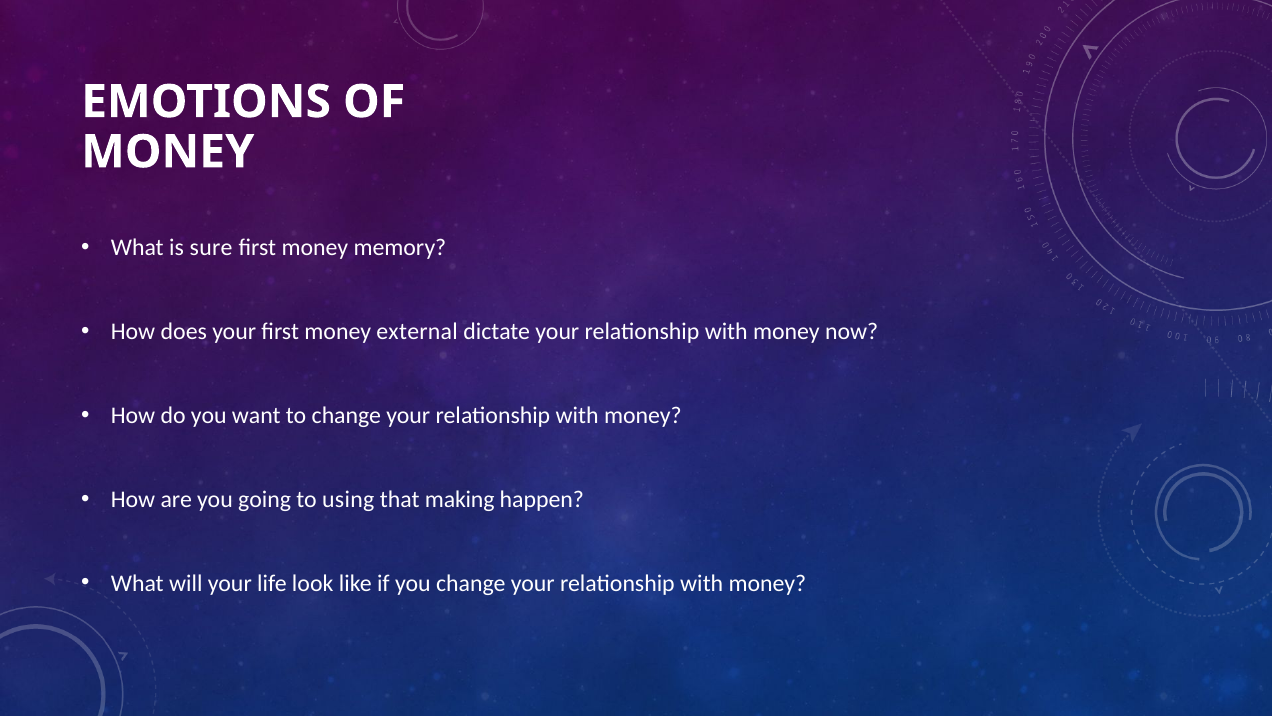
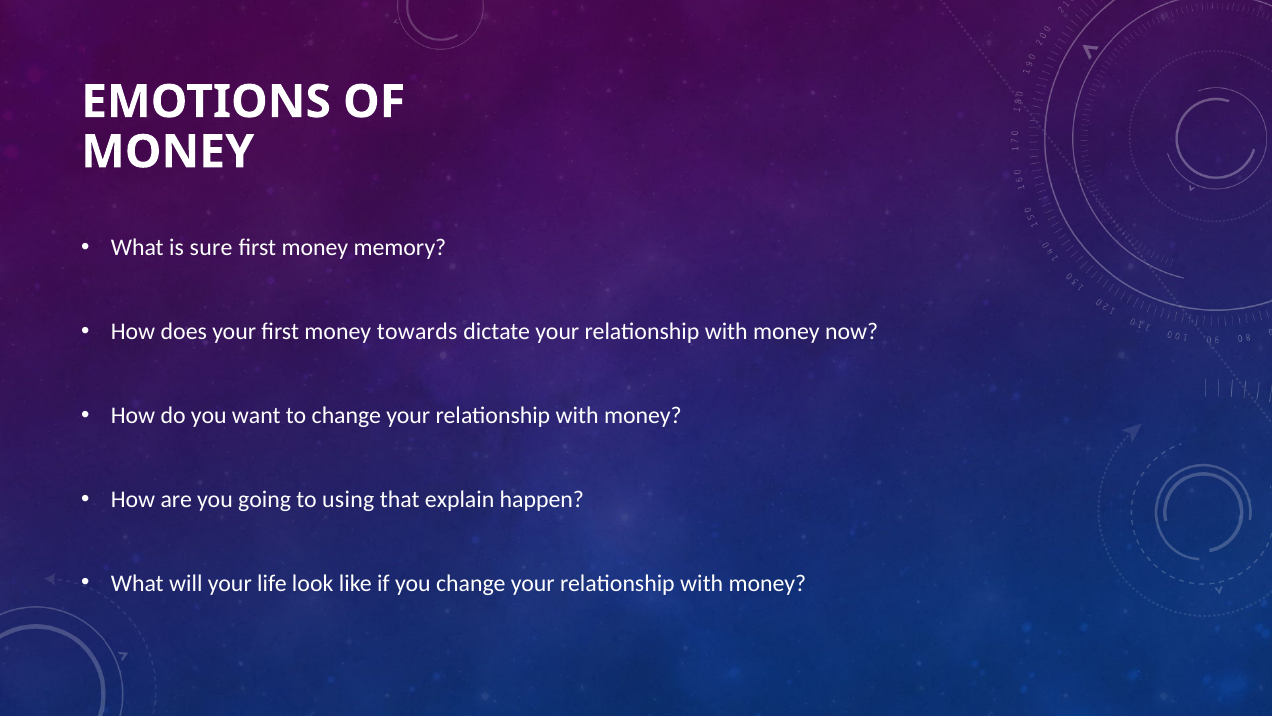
external: external -> towards (417, 332)
making: making -> explain (460, 499)
